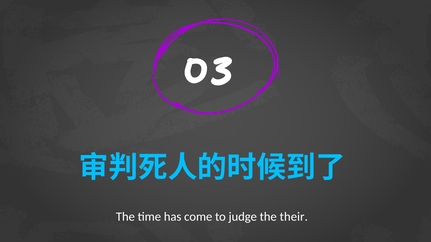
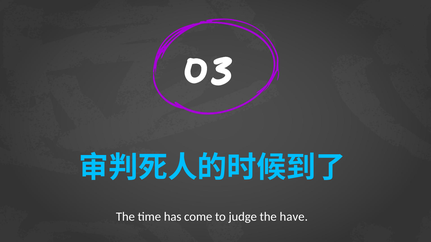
their: their -> have (294, 217)
